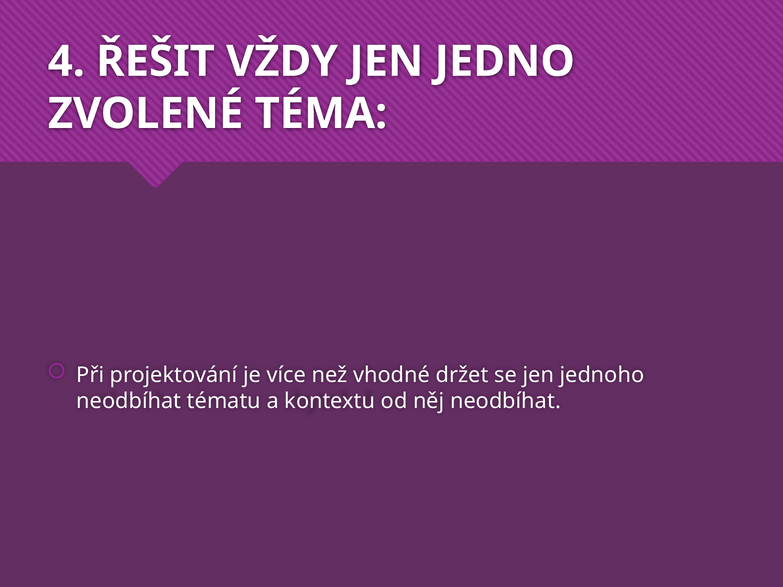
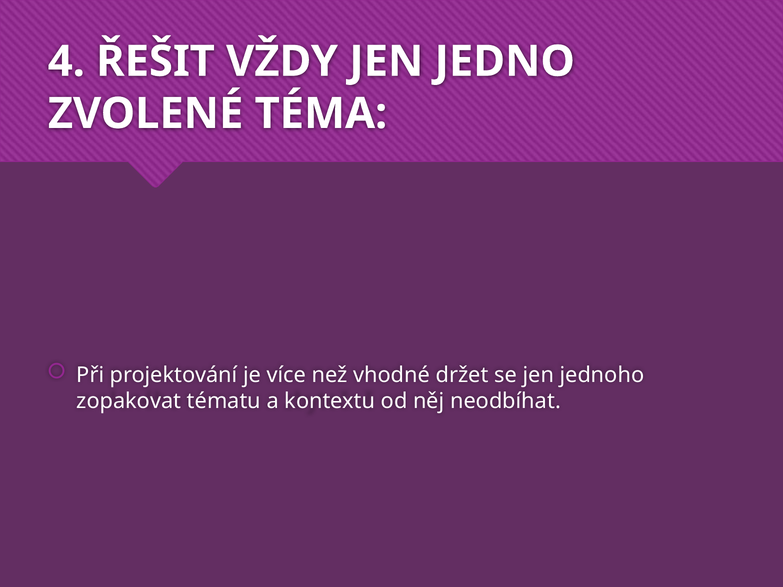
neodbíhat: neodbíhat -> zopakovat (129, 401)
